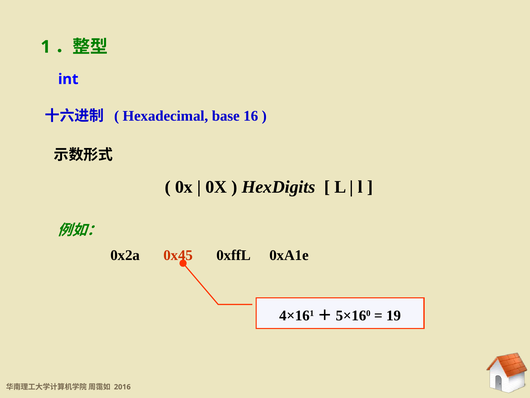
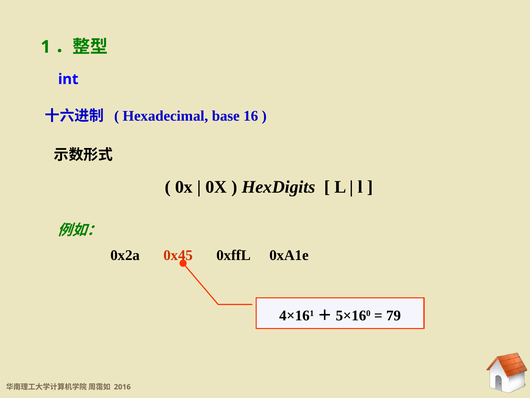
19: 19 -> 79 (394, 315)
